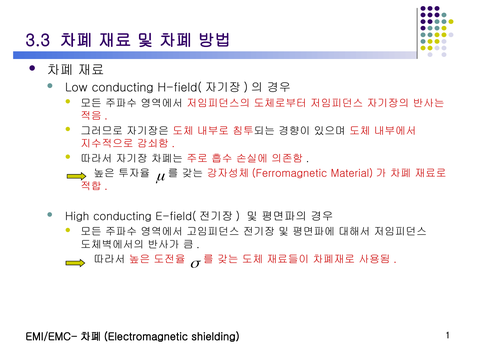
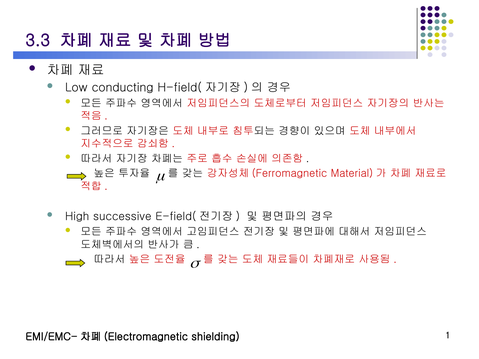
High conducting: conducting -> successive (122, 217)
